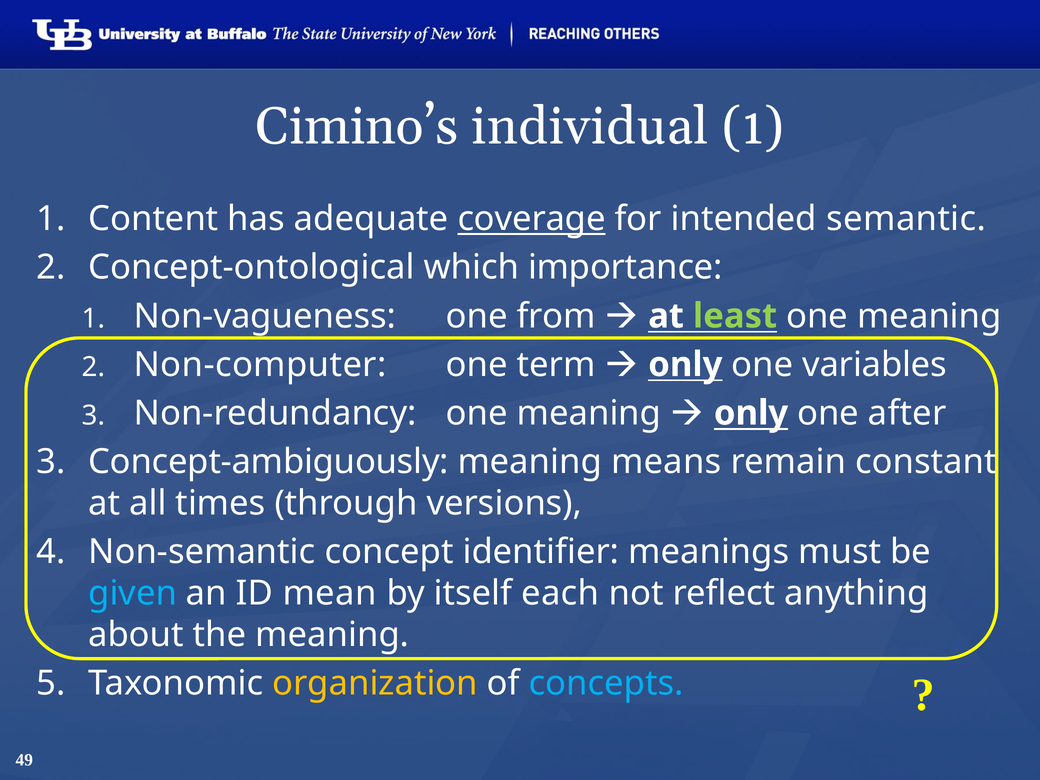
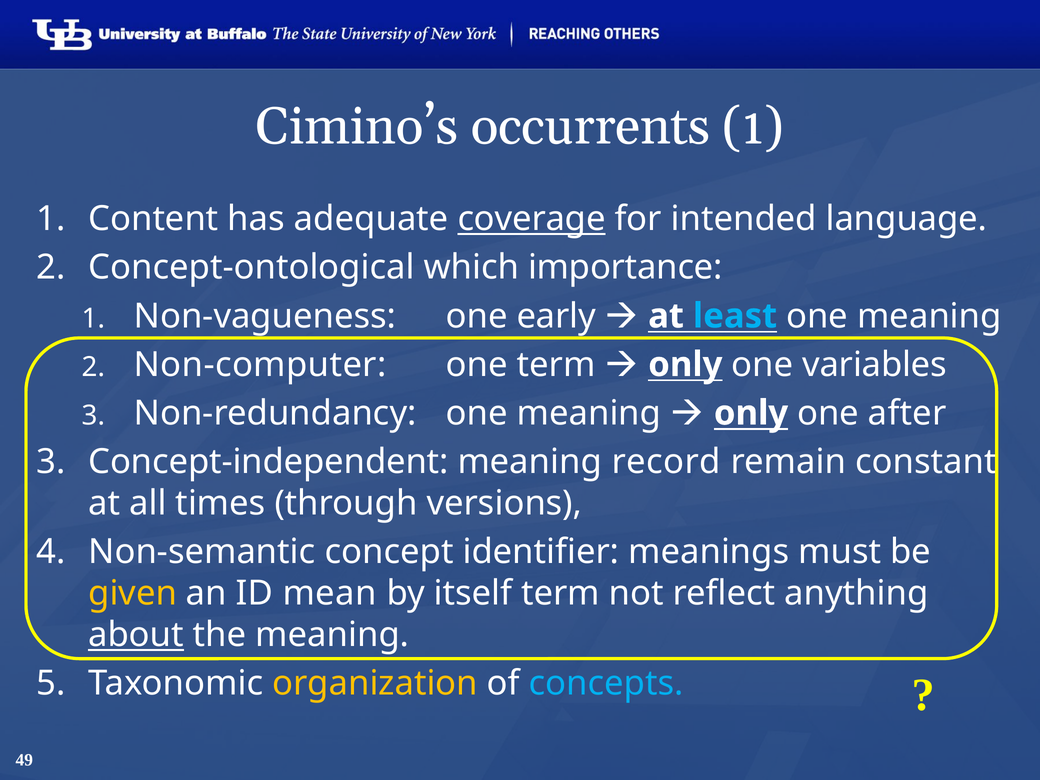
individual: individual -> occurrents (590, 127)
semantic: semantic -> language (906, 219)
from: from -> early (556, 316)
least colour: light green -> light blue (735, 316)
Concept-ambiguously: Concept-ambiguously -> Concept-independent (268, 462)
means: means -> record (666, 462)
given colour: light blue -> yellow (133, 593)
itself each: each -> term (561, 593)
about underline: none -> present (136, 635)
